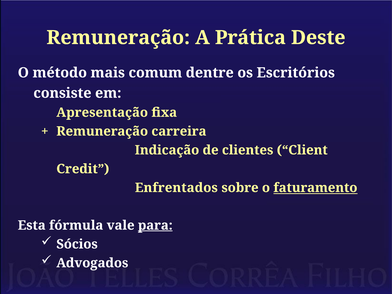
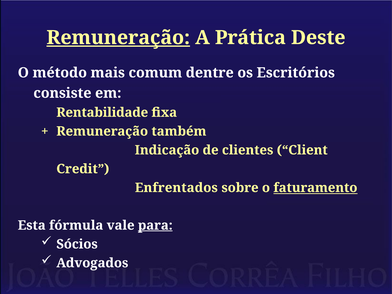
Remuneração underline: none -> present (118, 38)
Apresentação: Apresentação -> Rentabilidade (102, 112)
carreira: carreira -> também (179, 131)
